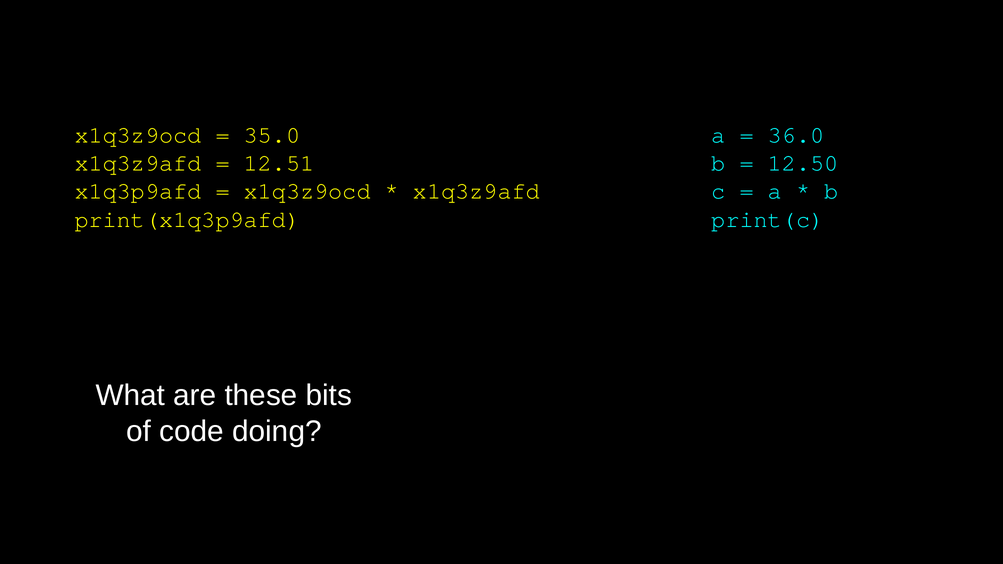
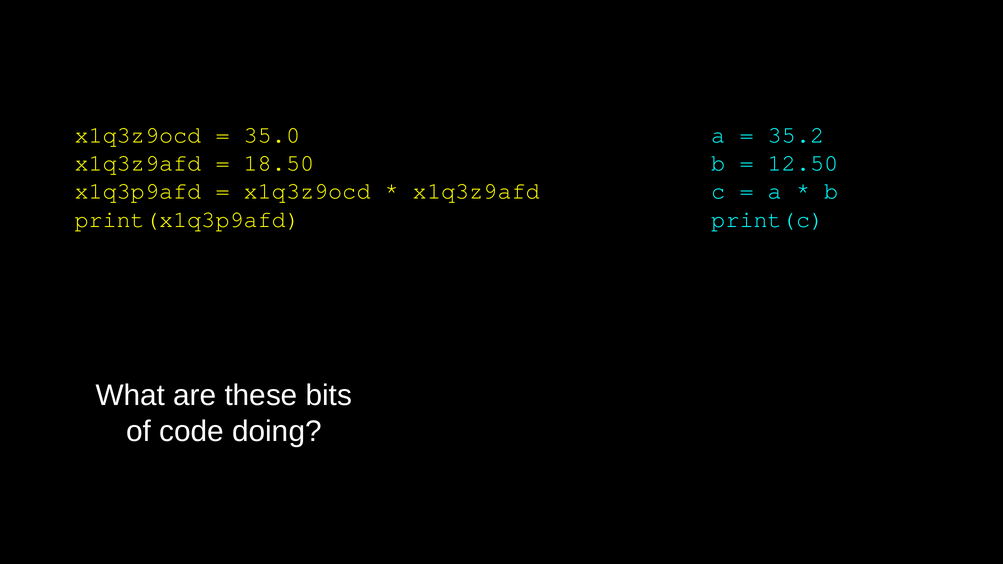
36.0: 36.0 -> 35.2 (796, 135)
12.51: 12.51 -> 18.50 (279, 163)
